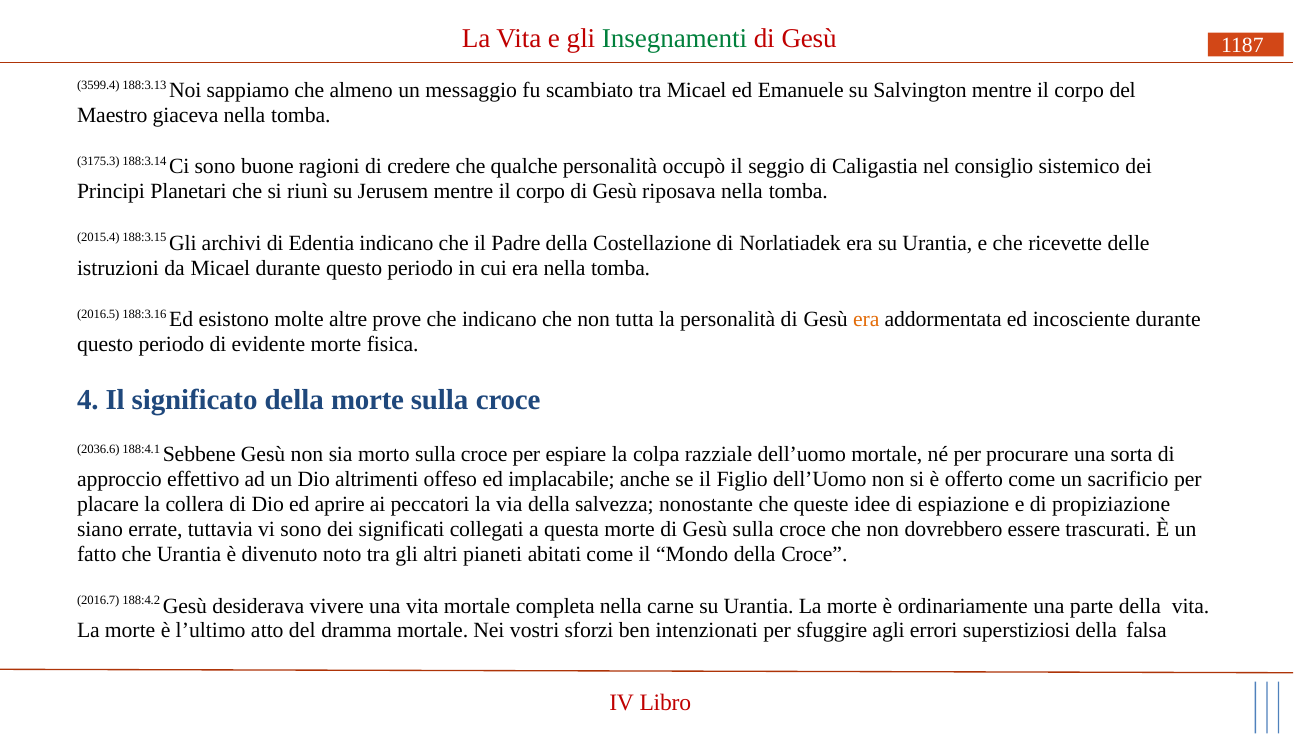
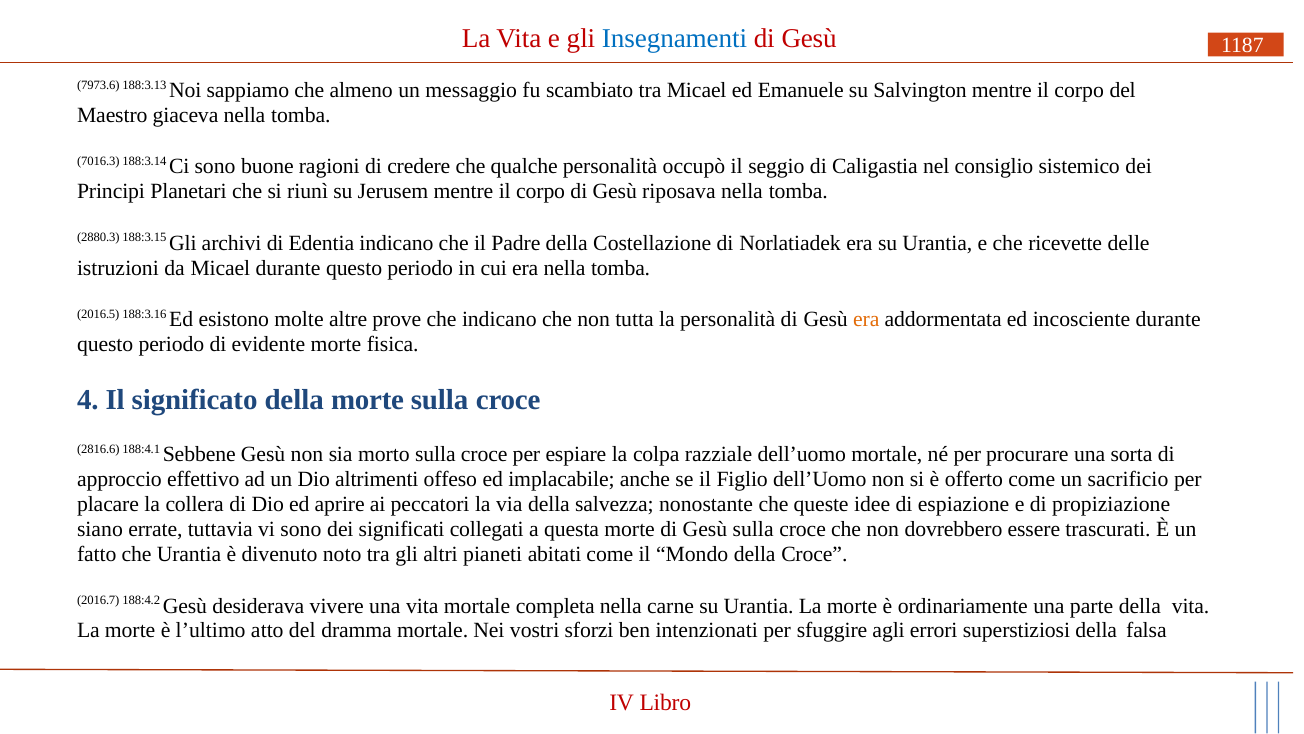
Insegnamenti colour: green -> blue (675, 38)
3599.4: 3599.4 -> 7973.6 (98, 85)
3175.3: 3175.3 -> 7016.3 (98, 161)
2015.4: 2015.4 -> 2880.3 (98, 238)
2036.6: 2036.6 -> 2816.6 (98, 449)
